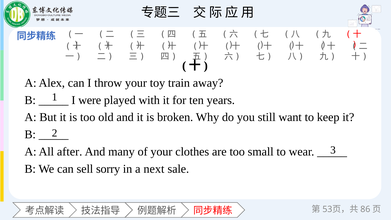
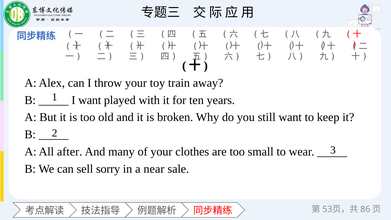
I were: were -> want (90, 100)
next: next -> near (154, 169)
